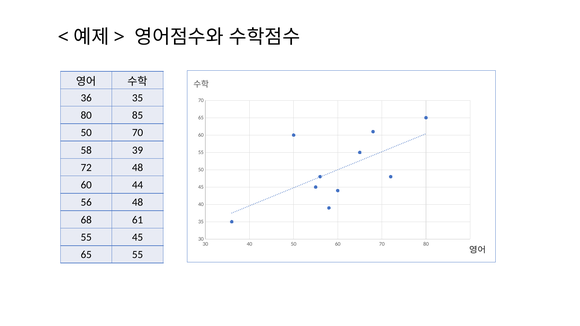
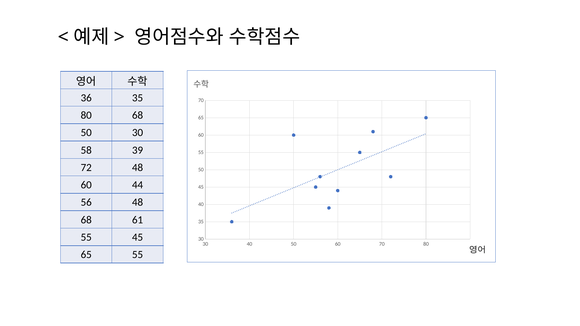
80 85: 85 -> 68 (138, 115)
50 70: 70 -> 30 (138, 133)
